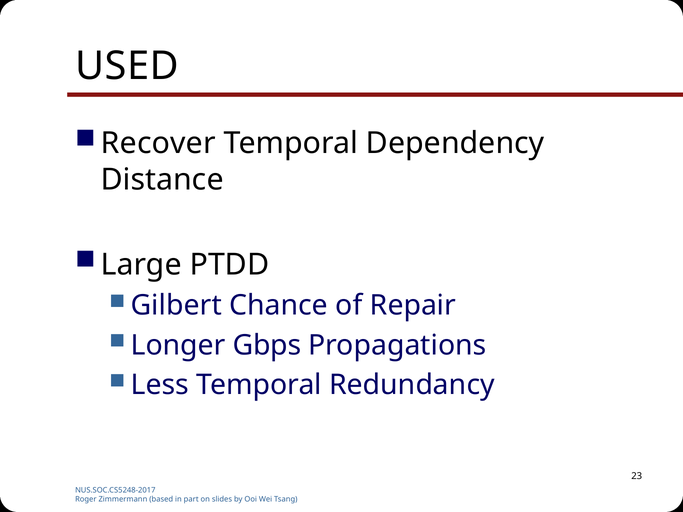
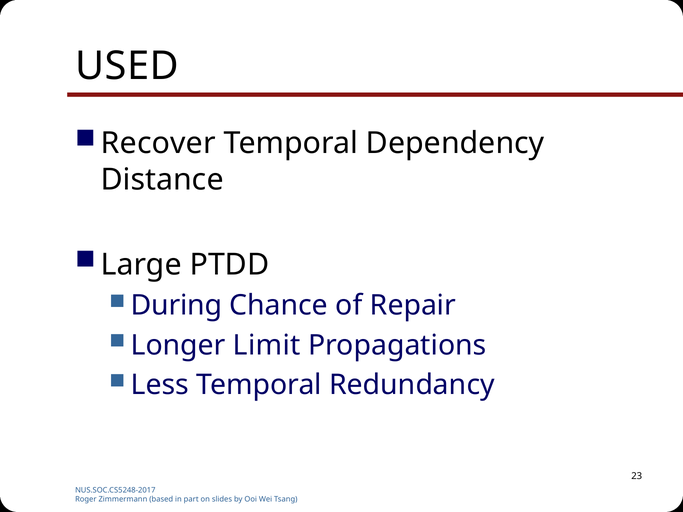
Gilbert: Gilbert -> During (176, 306)
Gbps: Gbps -> Limit (267, 345)
